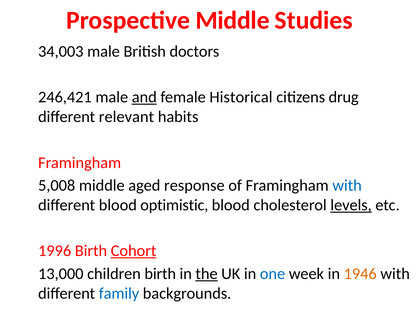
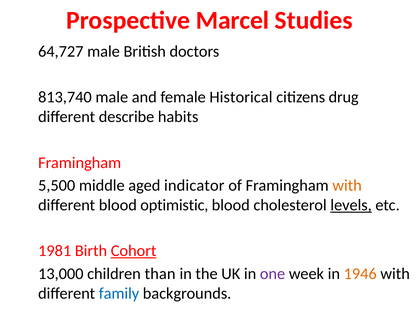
Prospective Middle: Middle -> Marcel (232, 20)
34,003: 34,003 -> 64,727 (61, 51)
246,421: 246,421 -> 813,740 (65, 97)
and underline: present -> none (144, 97)
relevant: relevant -> describe (127, 117)
5,008: 5,008 -> 5,500 (57, 186)
response: response -> indicator (194, 186)
with colour: blue -> orange (347, 186)
1996: 1996 -> 1981 (55, 251)
children birth: birth -> than (160, 274)
the underline: present -> none (207, 274)
one colour: blue -> purple (273, 274)
